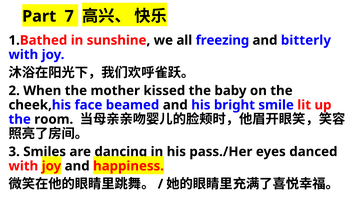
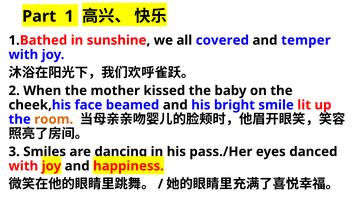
7: 7 -> 1 (69, 16)
freezing: freezing -> covered (222, 40)
bitterly: bitterly -> temper (306, 40)
room colour: black -> orange (54, 119)
